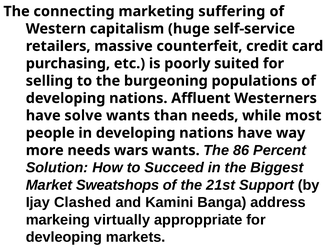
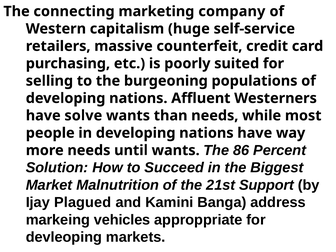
suffering: suffering -> company (232, 11)
wars: wars -> until (131, 150)
Sweatshops: Sweatshops -> Malnutrition (118, 185)
Clashed: Clashed -> Plagued (83, 202)
virtually: virtually -> vehicles (122, 220)
